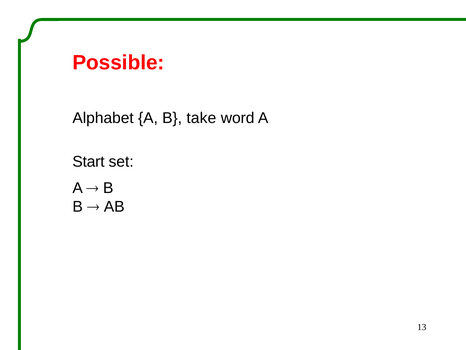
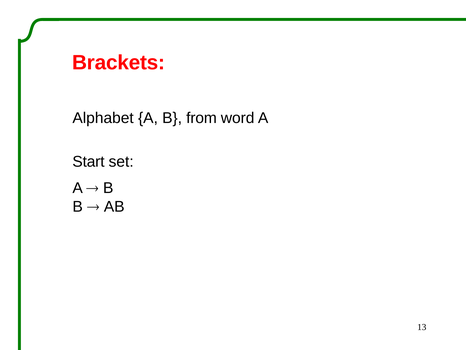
Possible: Possible -> Brackets (119, 62)
take: take -> from (202, 118)
